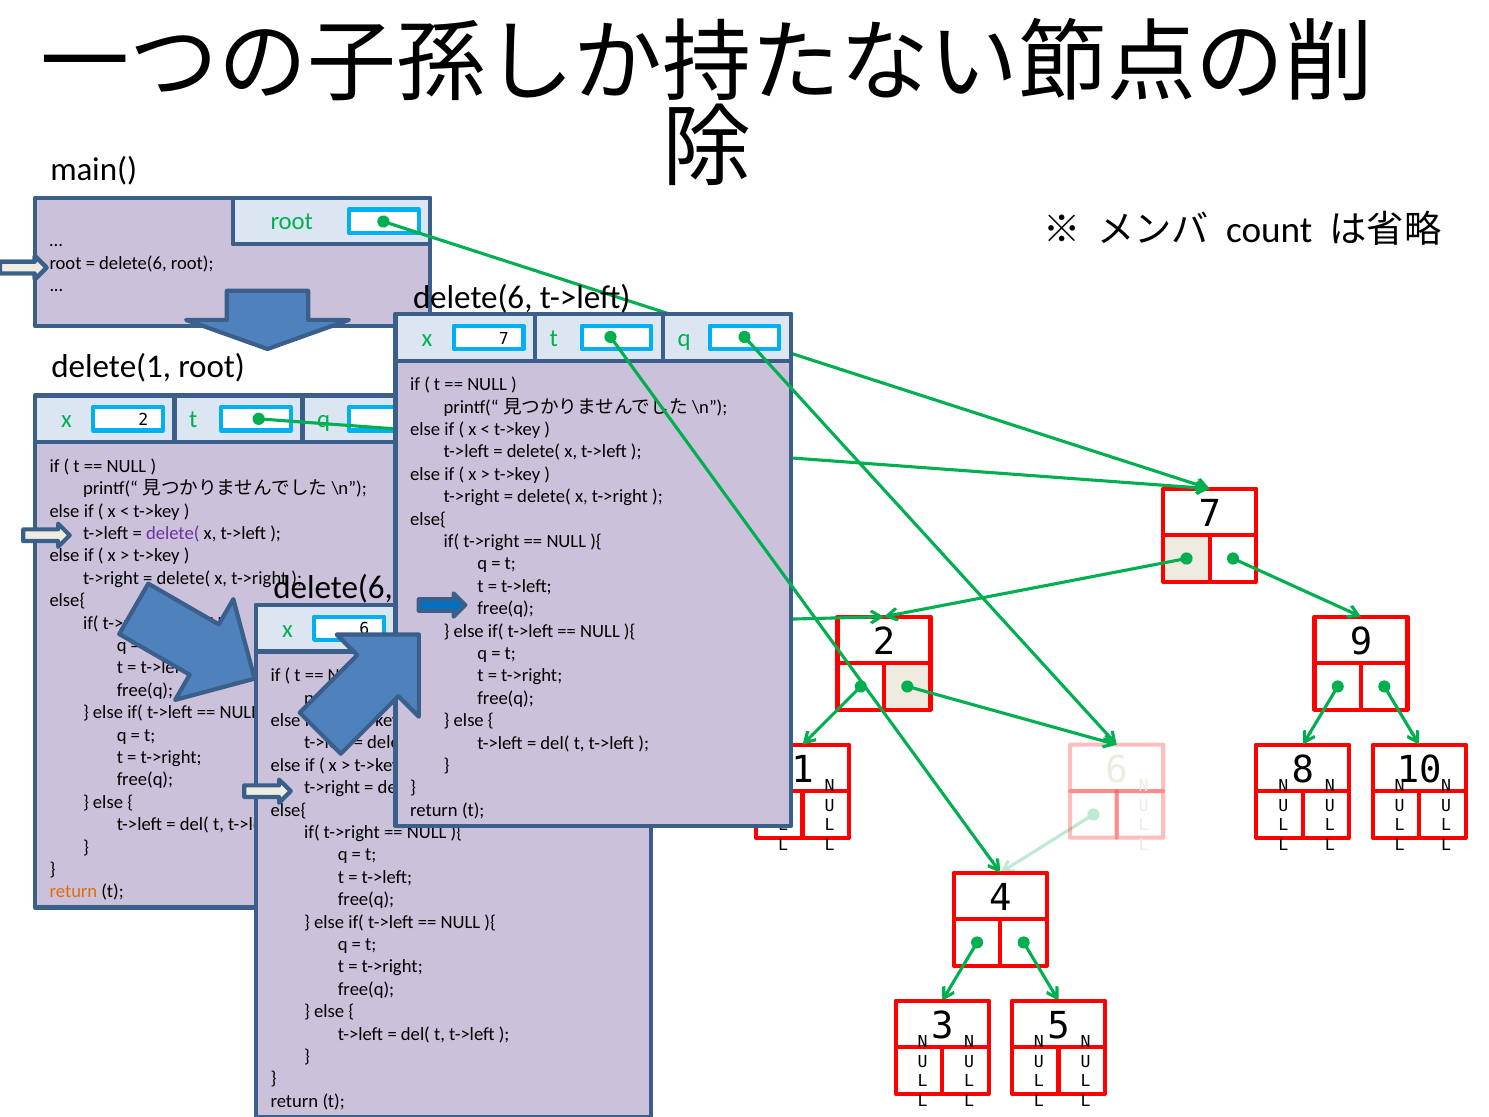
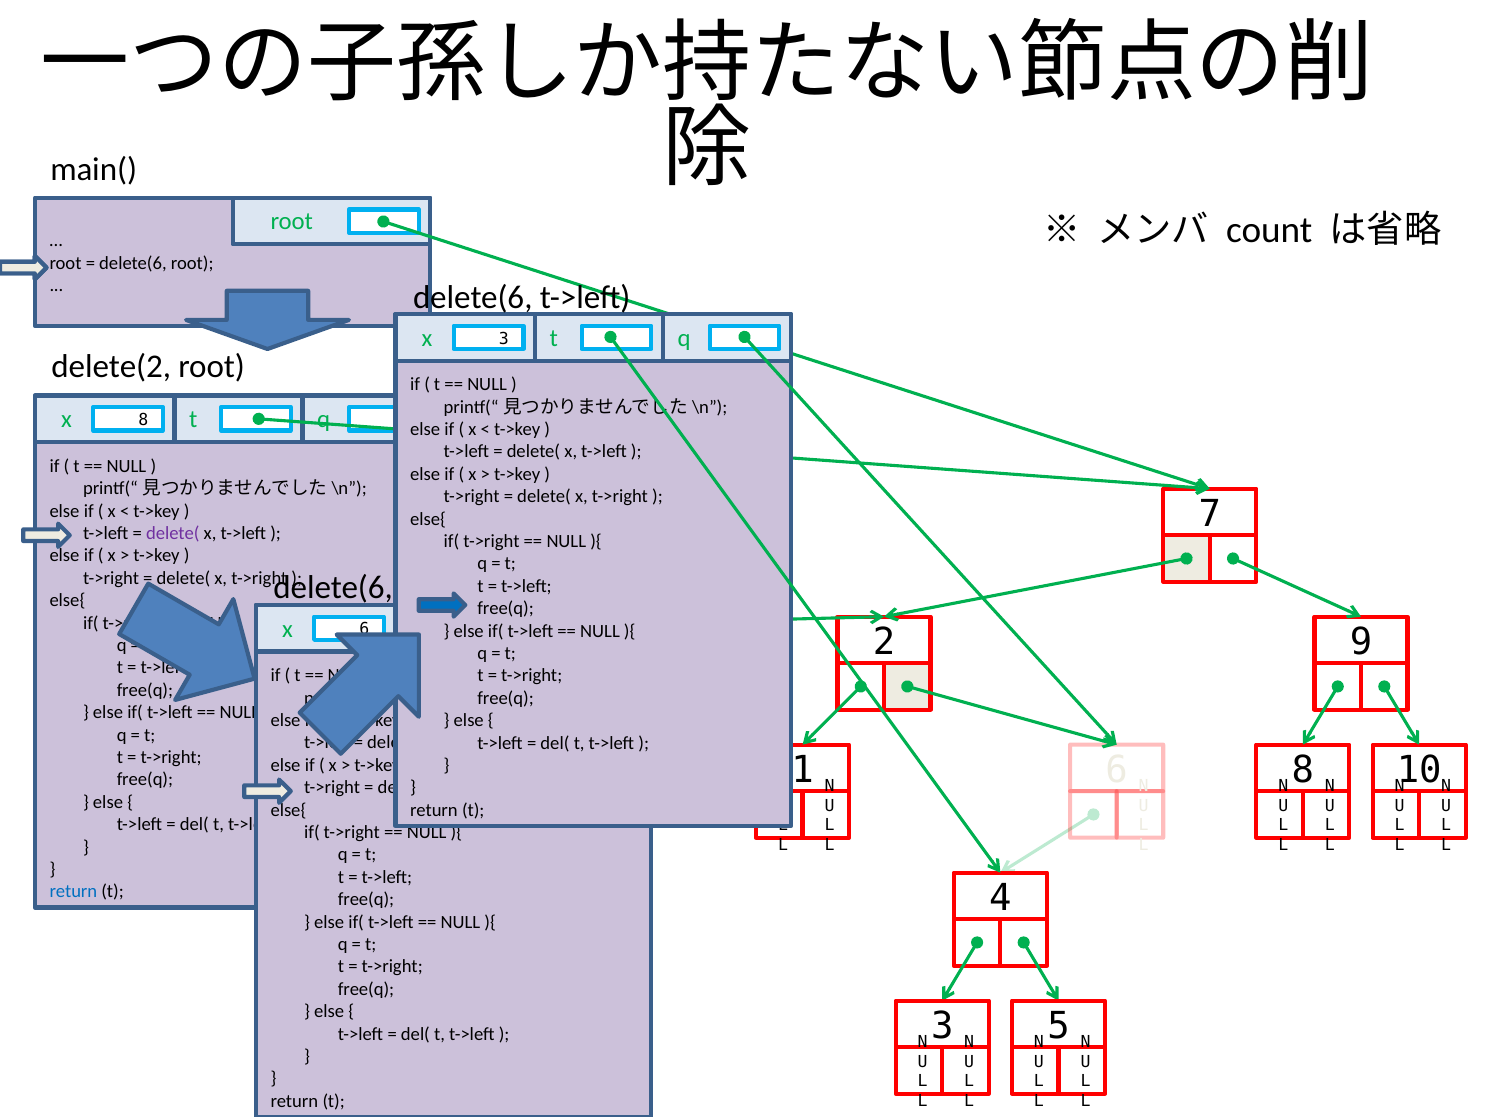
x 7: 7 -> 3 (504, 338)
delete(1: delete(1 -> delete(2 (111, 367)
x 2: 2 -> 8 (143, 420)
return colour: orange -> blue (73, 891)
